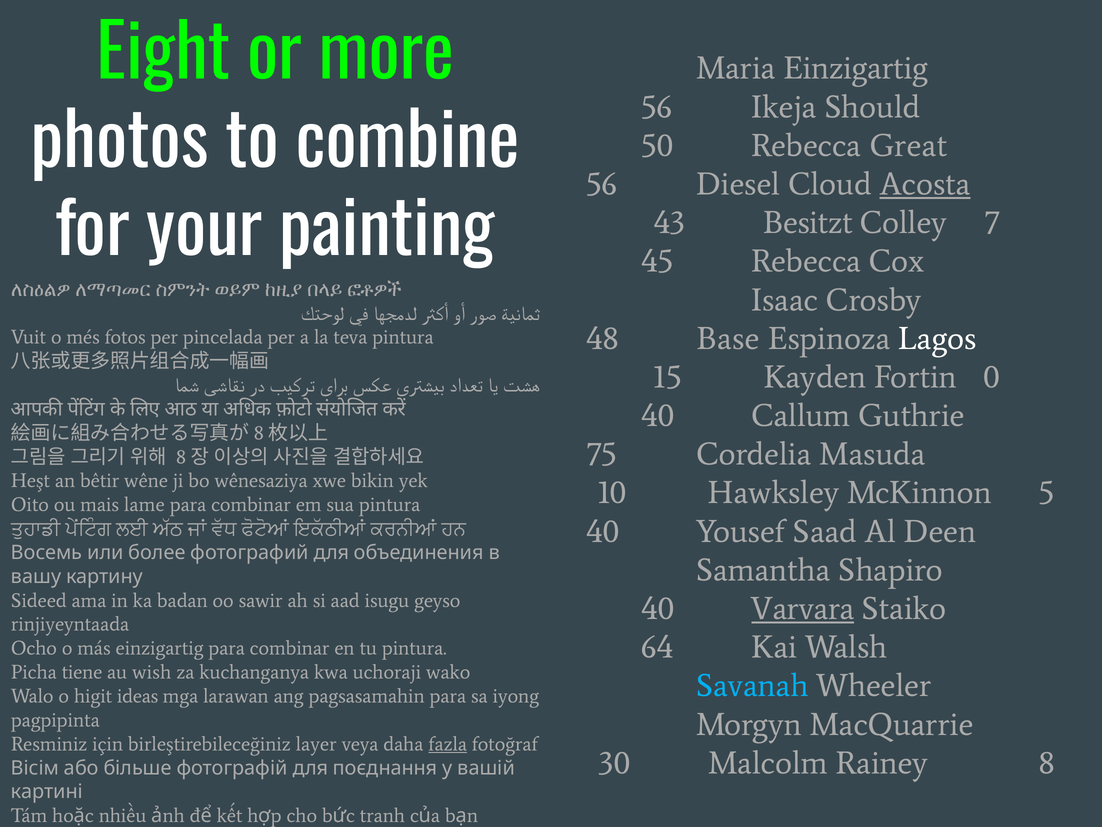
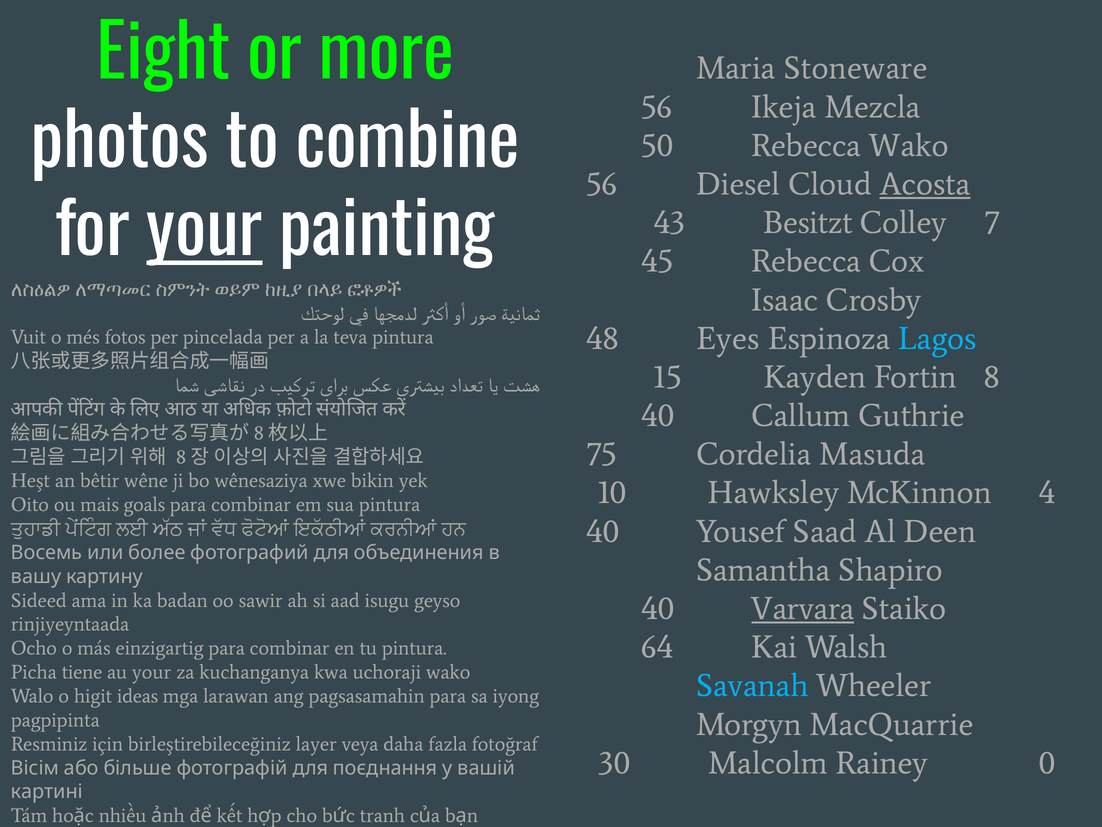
Maria Einzigartig: Einzigartig -> Stoneware (856, 68)
Should: Should -> Mezcla (872, 107)
Rebecca Great: Great -> Wako (909, 145)
your underline: none -> present (204, 231)
Base: Base -> Eyes (728, 338)
Lagos colour: white -> light blue (937, 338)
Fortin 0: 0 -> 8 (992, 377)
5: 5 -> 4 (1047, 493)
lame: lame -> goals (144, 505)
au wish: wish -> your (152, 672)
fazla underline: present -> none (448, 744)
Rainey 8: 8 -> 0 (1047, 763)
